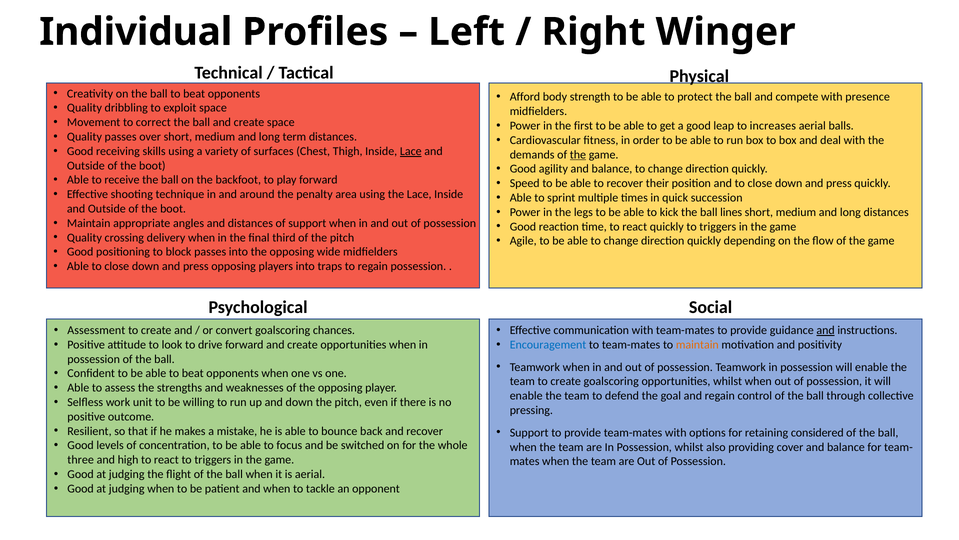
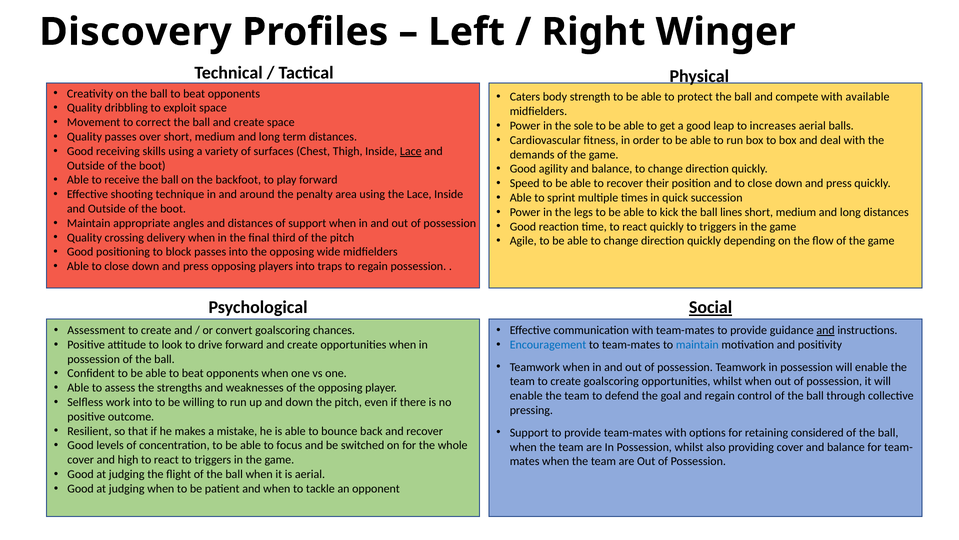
Individual: Individual -> Discovery (135, 32)
Afford: Afford -> Caters (525, 97)
presence: presence -> available (868, 97)
first: first -> sole (583, 126)
the underline: present -> none (578, 154)
Social underline: none -> present (711, 307)
maintain colour: orange -> blue (697, 344)
work unit: unit -> into (143, 402)
three: three -> cover (81, 459)
